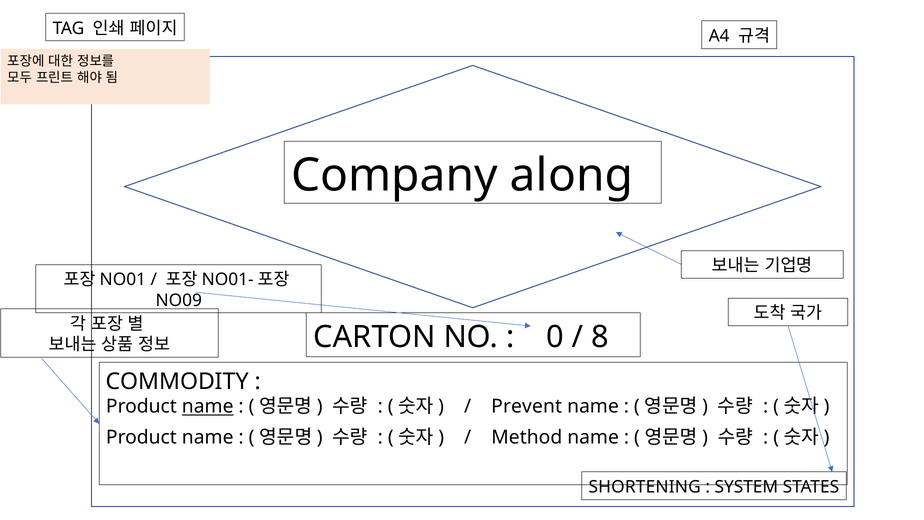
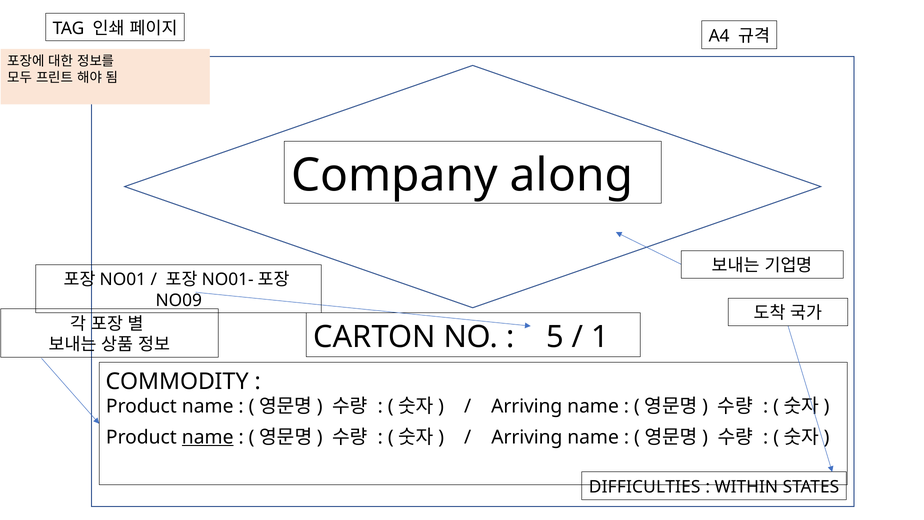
0: 0 -> 5 (555, 337)
8: 8 -> 1 (600, 337)
name underline: present -> none (208, 406)
Prevent: Prevent -> Arriving (527, 406)
name underline: none -> present (208, 437)
Method: Method -> Arriving (527, 437)
SHORTENING: SHORTENING -> DIFFICULTIES (645, 487)
SYSTEM: SYSTEM -> WITHIN (746, 487)
